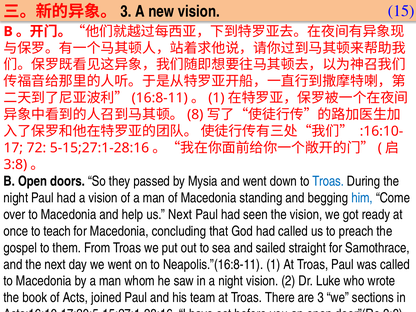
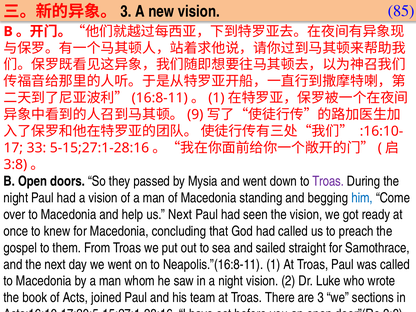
15: 15 -> 85 (401, 11)
8: 8 -> 9 (195, 115)
72: 72 -> 33 (36, 148)
Troas colour: blue -> purple (328, 181)
teach: teach -> knew (57, 231)
